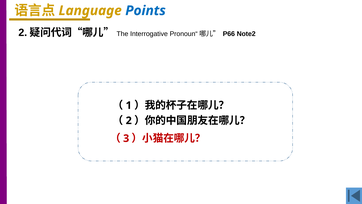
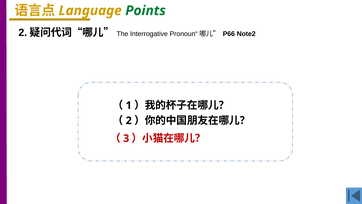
Points colour: blue -> green (146, 11)
